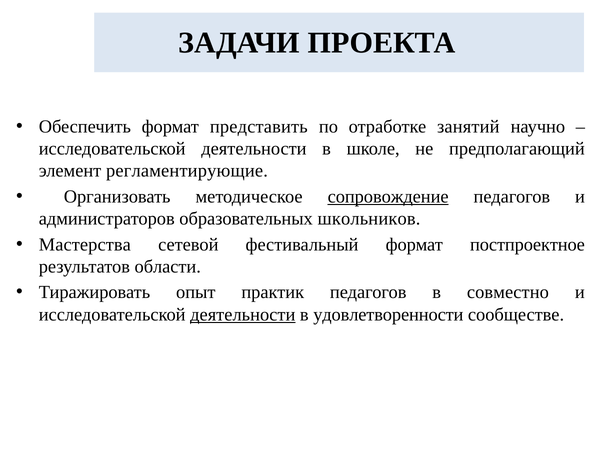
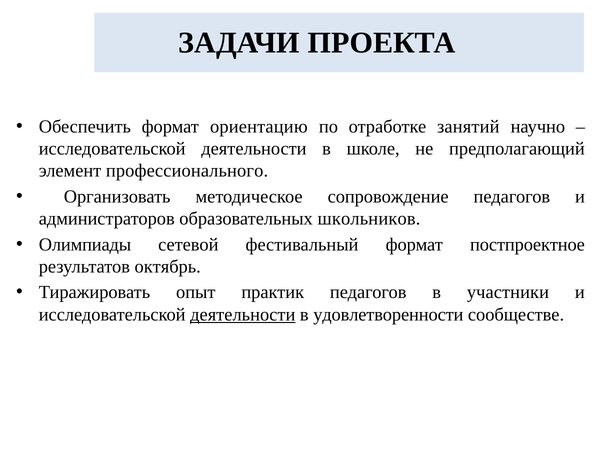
представить: представить -> ориентацию (259, 127)
регламентирующие: регламентирующие -> профессионального (187, 171)
сопровождение underline: present -> none (388, 197)
Мастерства: Мастерства -> Олимпиады (85, 245)
области: области -> октябрь (168, 267)
совместно: совместно -> участники (508, 293)
